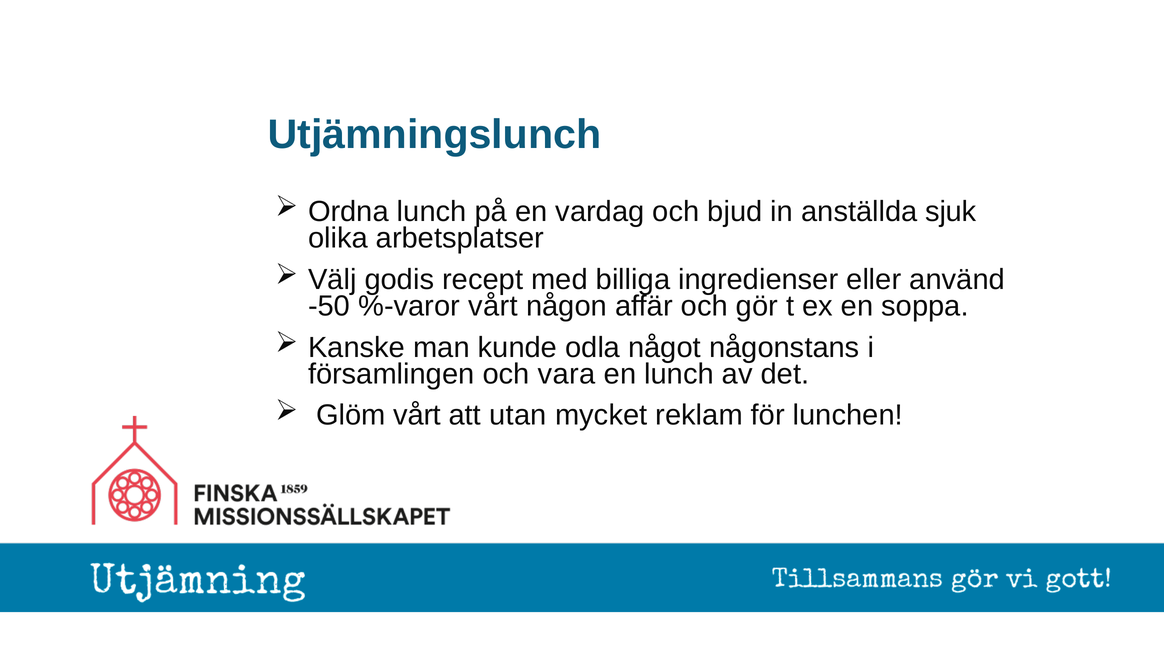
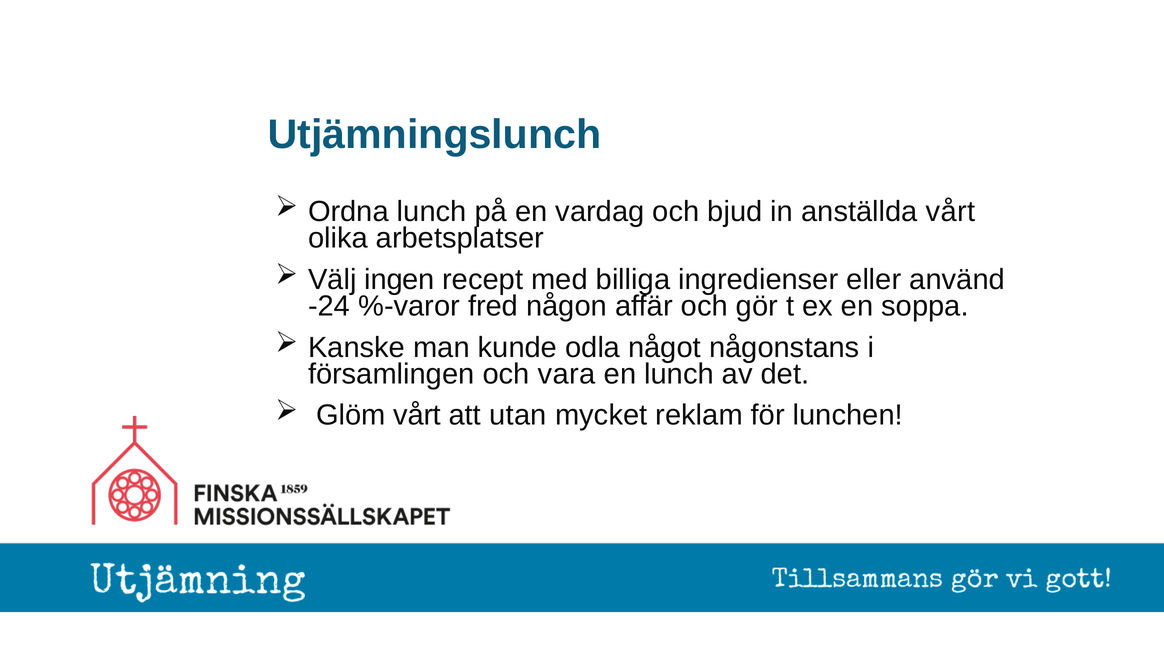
anställda sjuk: sjuk -> vårt (951, 212)
godis: godis -> ingen (399, 279)
-50: -50 -> -24 (329, 306)
%-varor vårt: vårt -> fred (493, 306)
